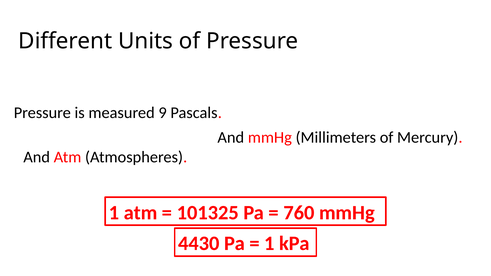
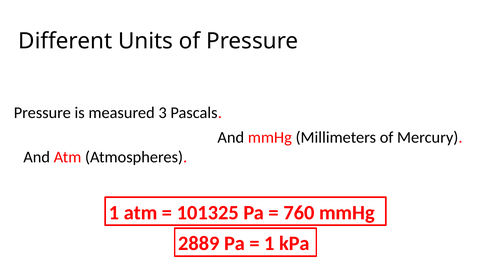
9: 9 -> 3 (163, 113)
4430: 4430 -> 2889 (199, 244)
